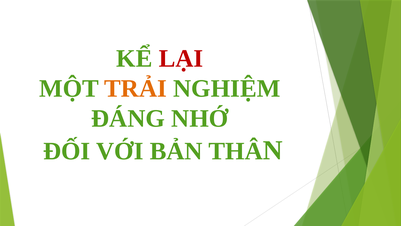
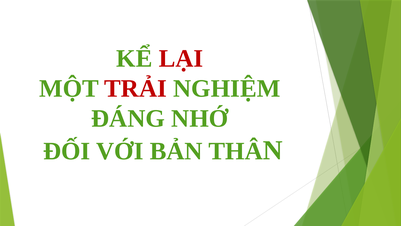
TRẢI colour: orange -> red (136, 88)
